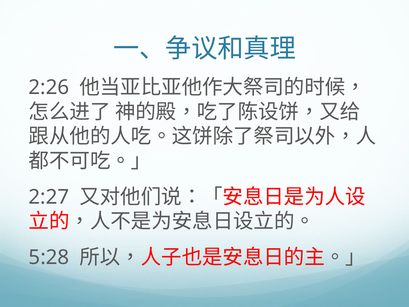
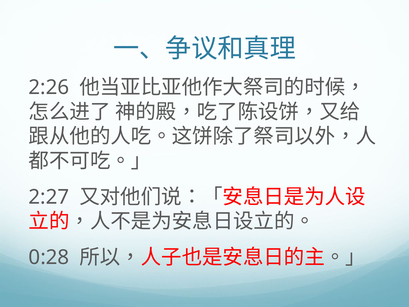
5:28: 5:28 -> 0:28 (49, 257)
